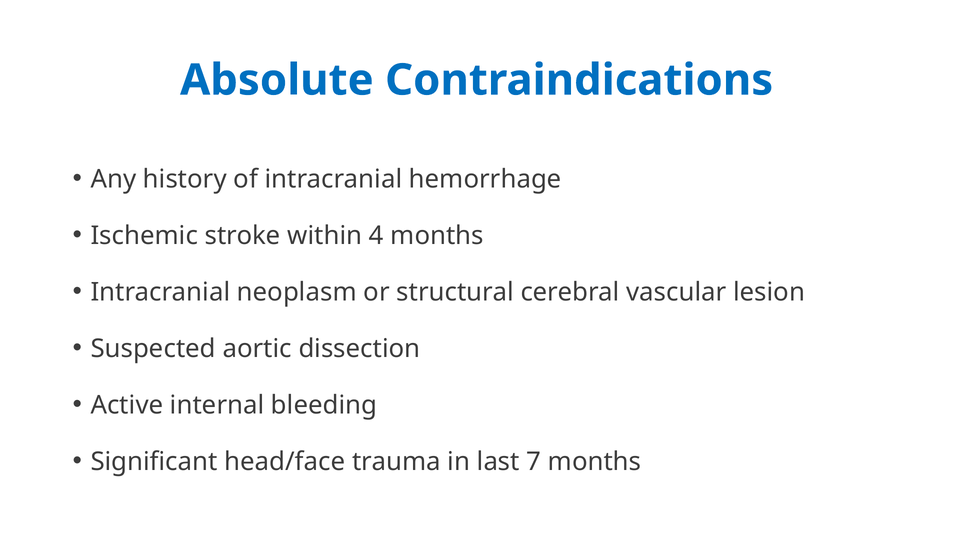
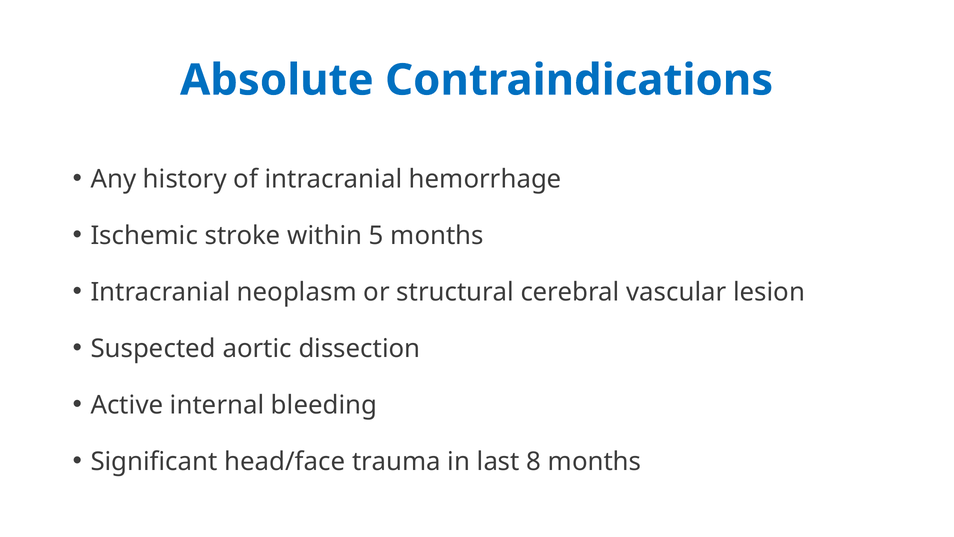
4: 4 -> 5 (376, 236)
7: 7 -> 8 (534, 461)
